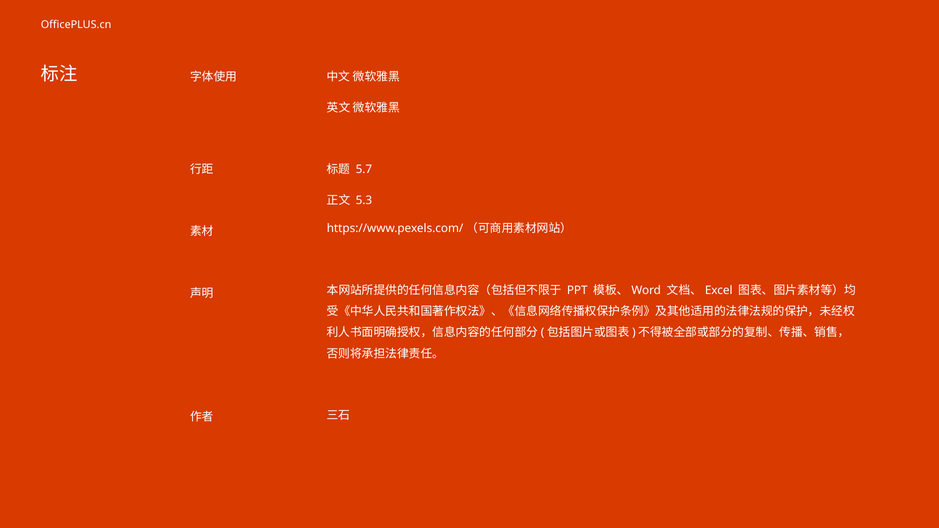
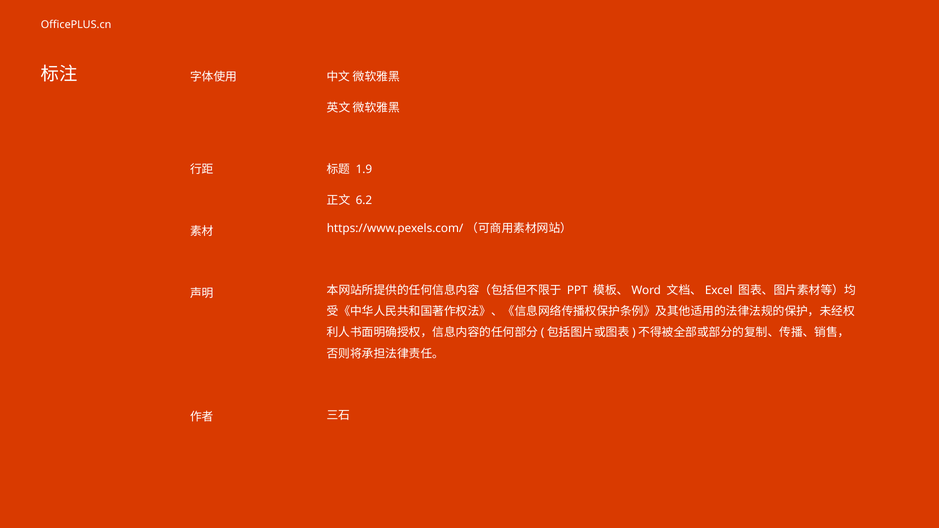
5.7: 5.7 -> 1.9 (364, 170)
5.3: 5.3 -> 6.2 (364, 201)
